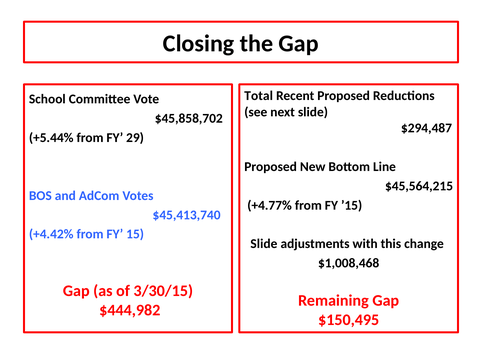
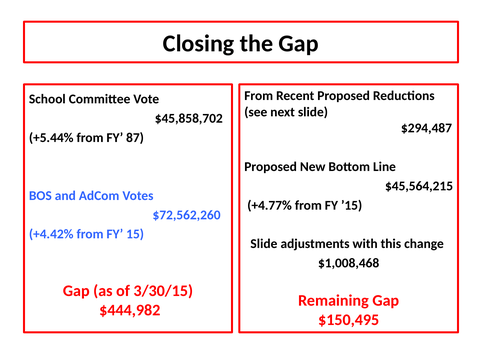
Total: Total -> From (259, 96)
29: 29 -> 87 (135, 138)
$45,413,740: $45,413,740 -> $72,562,260 (187, 215)
